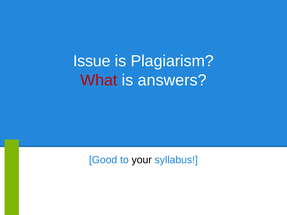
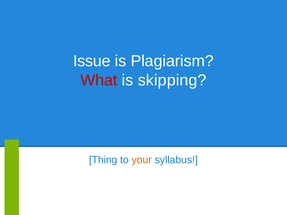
answers: answers -> skipping (172, 80)
Good: Good -> Thing (103, 160)
your colour: black -> orange (142, 160)
